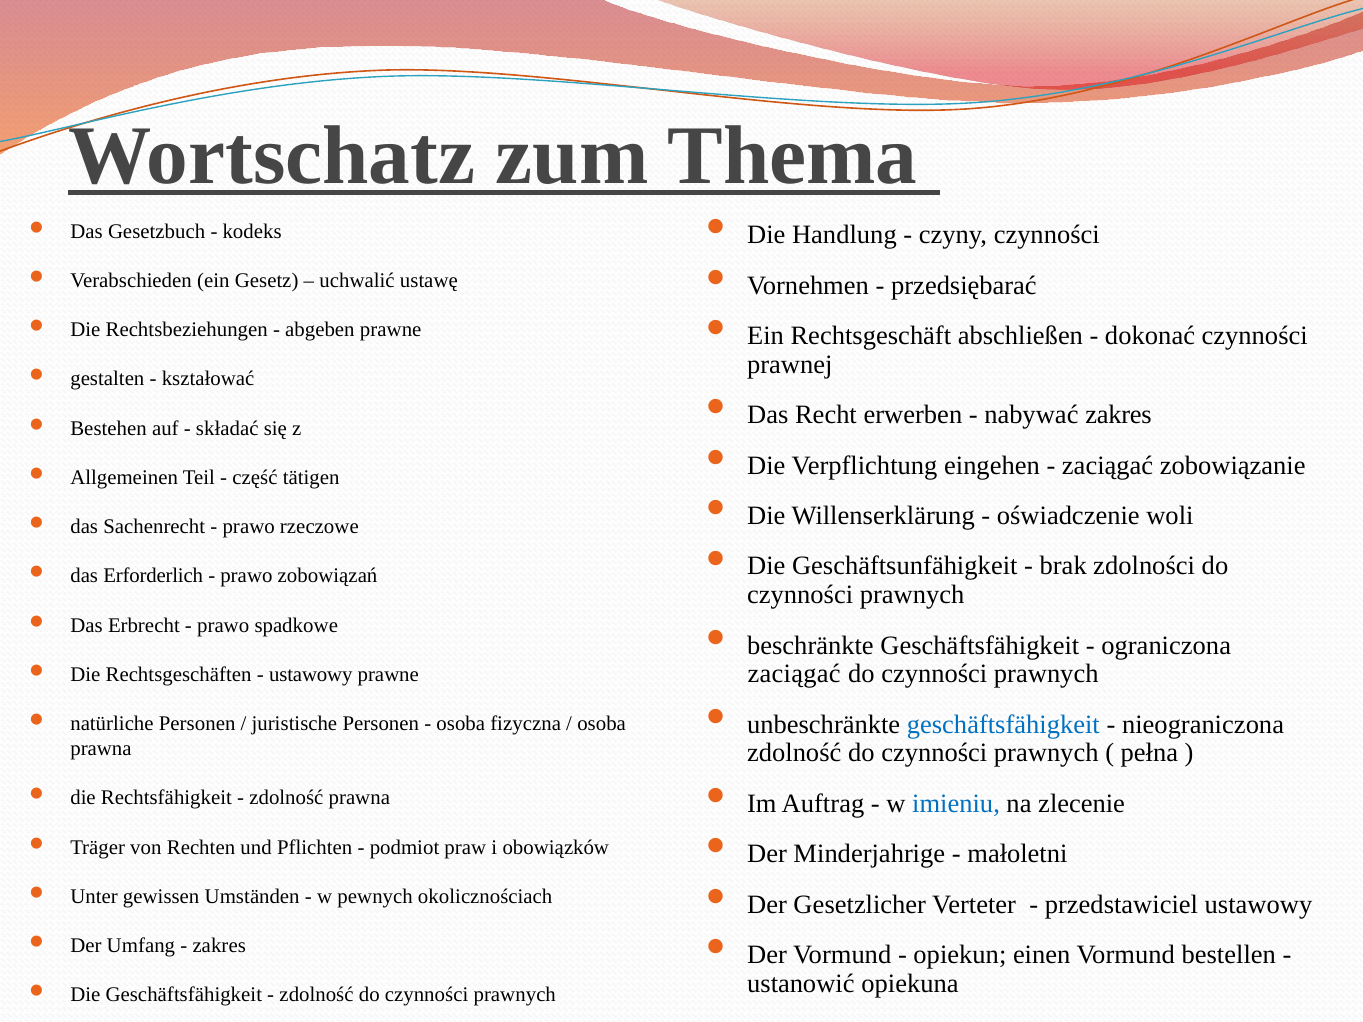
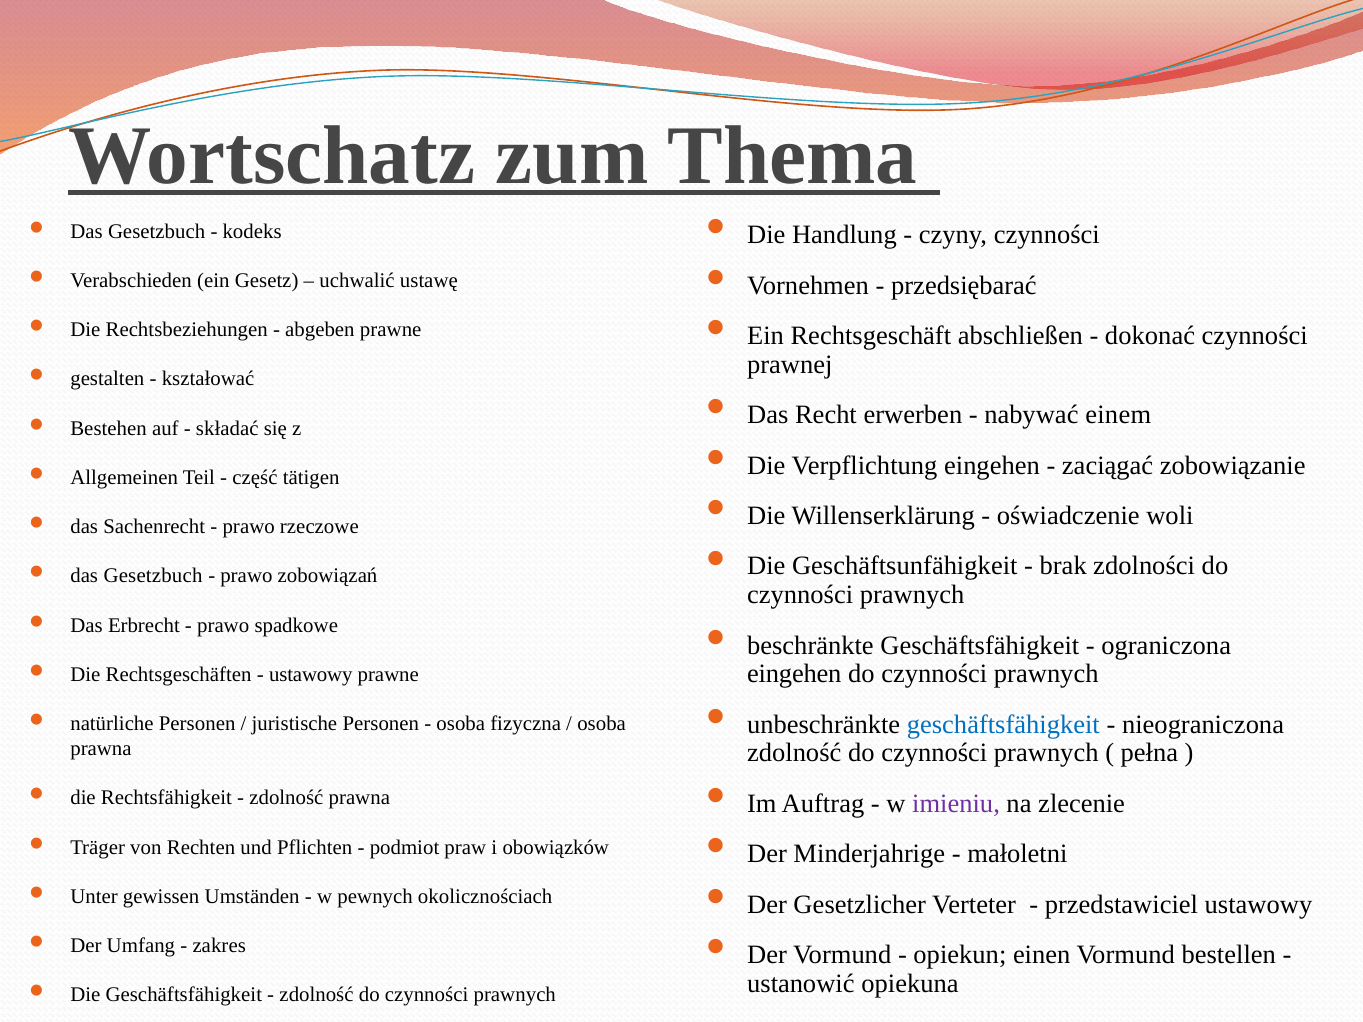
nabywać zakres: zakres -> einem (1118, 415)
Erforderlich: Erforderlich -> Gesetzbuch (153, 576)
zaciągać: zaciągać -> eingehen (794, 674)
imieniu colour: blue -> purple (956, 804)
